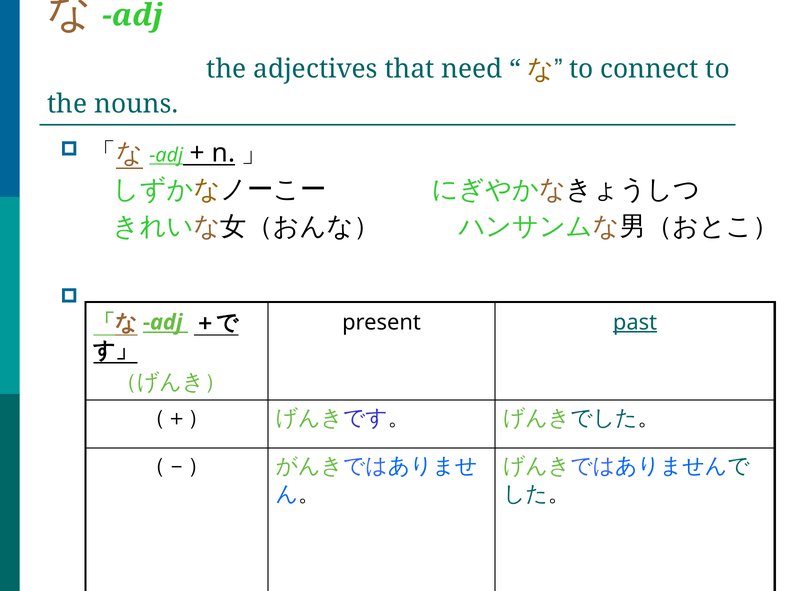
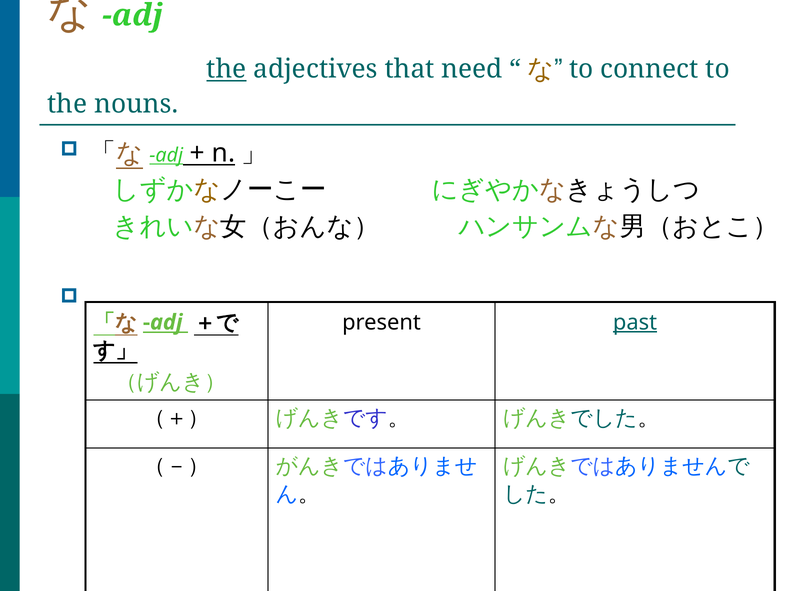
the underline: none -> present (226, 69)
